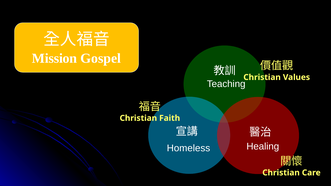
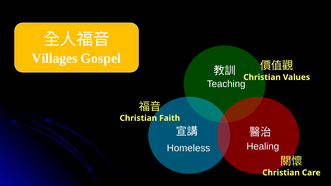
Mission: Mission -> Villages (55, 58)
